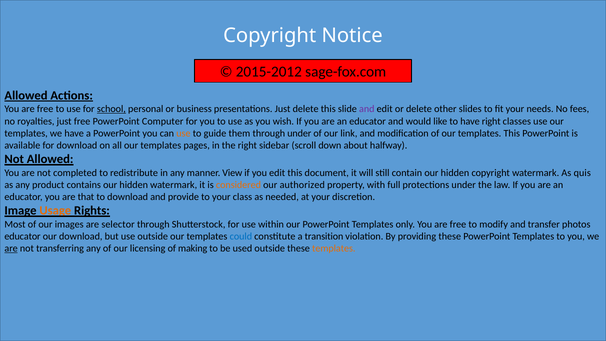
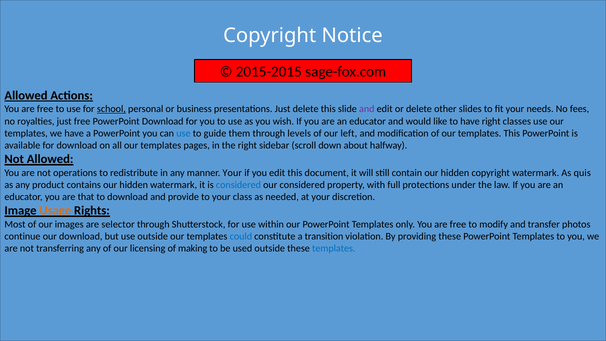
2015-2012: 2015-2012 -> 2015-2015 (269, 72)
PowerPoint Computer: Computer -> Download (163, 121)
use colour: orange -> blue (183, 133)
through under: under -> levels (299, 133)
link: link -> left (349, 133)
completed: completed -> operations (75, 173)
manner View: View -> Your (232, 173)
considered colour: orange -> blue (238, 185)
our authorized: authorized -> considered (302, 185)
educator: educator -> continue (22, 236)
are underline: present -> none (11, 248)
templates colour: orange -> blue (334, 248)
